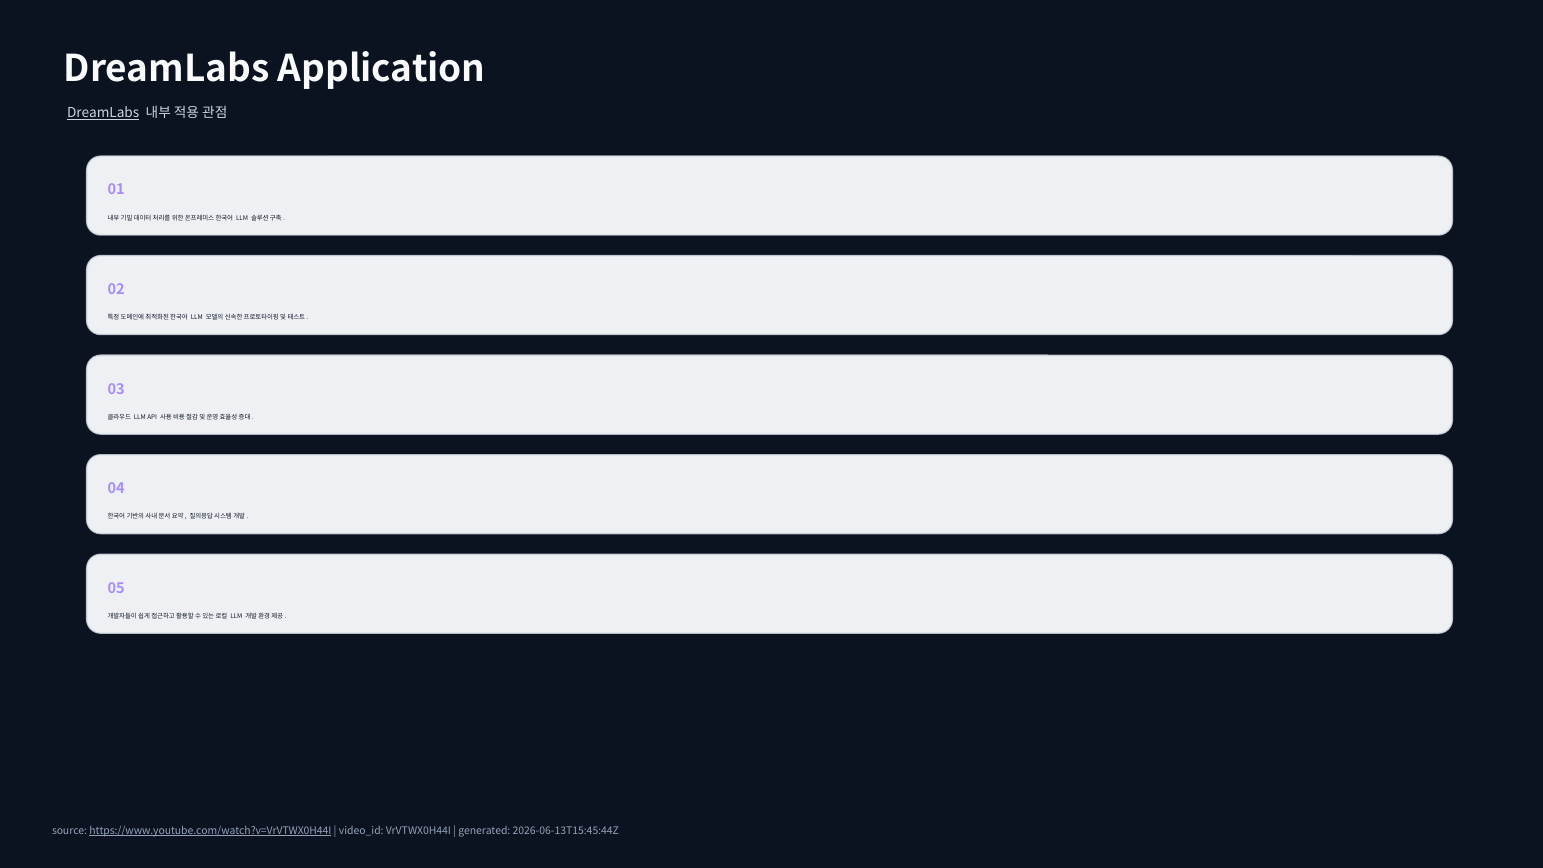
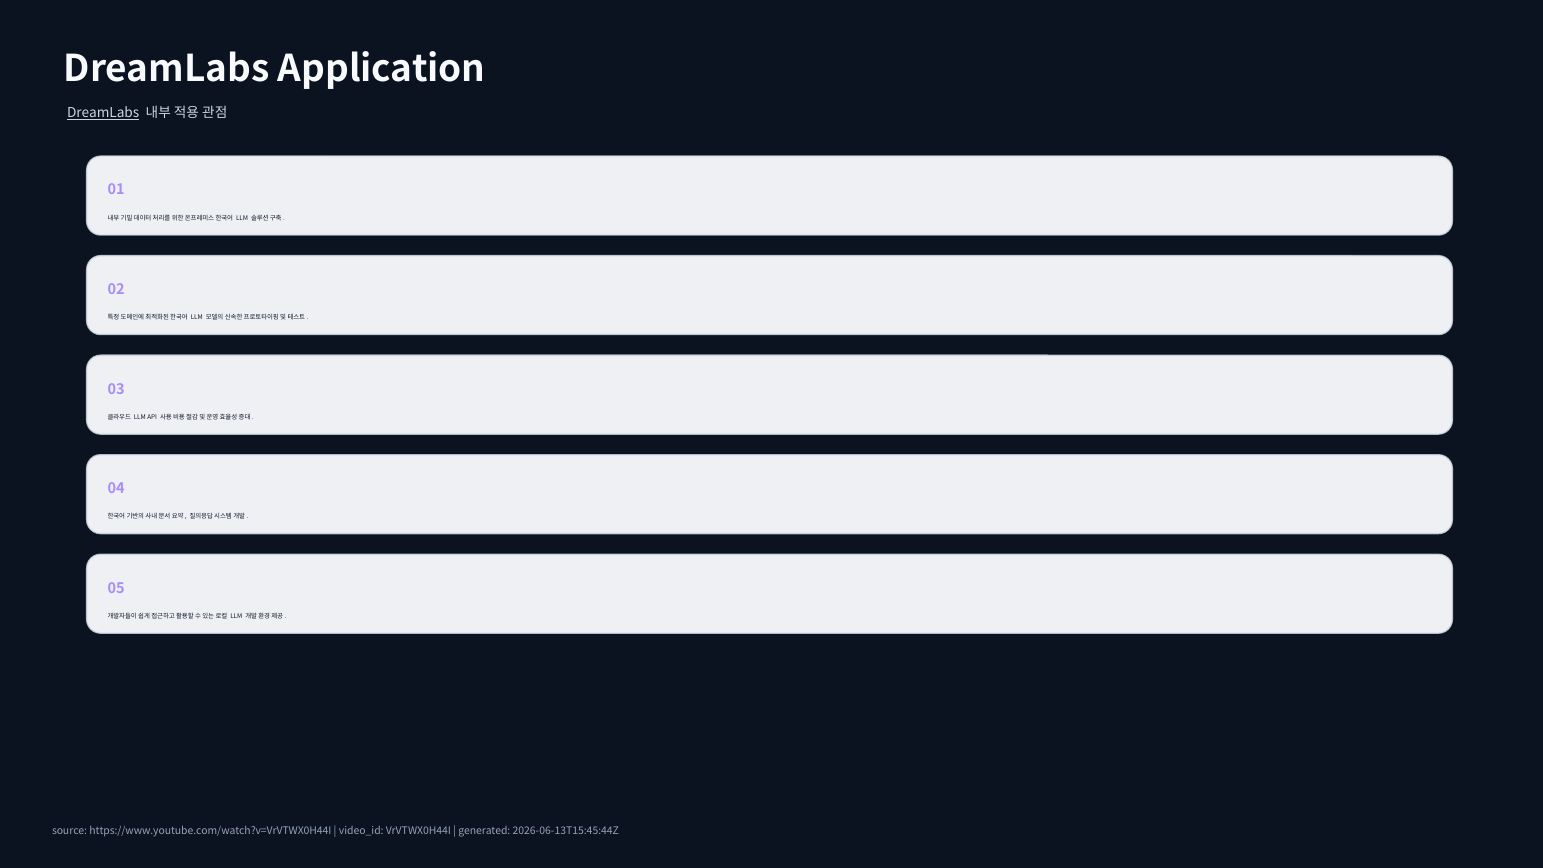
https://www.youtube.com/watch?v=VrVTWX0H44I underline: present -> none (210, 831)
